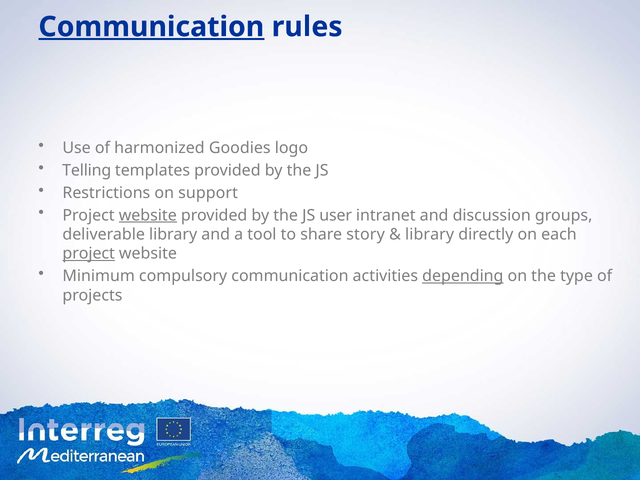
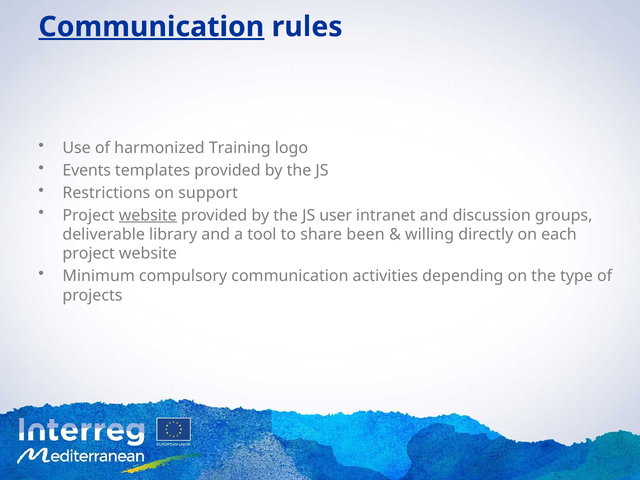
Goodies: Goodies -> Training (240, 148)
Telling: Telling -> Events (87, 170)
story: story -> been (366, 234)
library: library -> willing (430, 234)
project underline: present -> none (89, 254)
depending underline: present -> none (463, 276)
